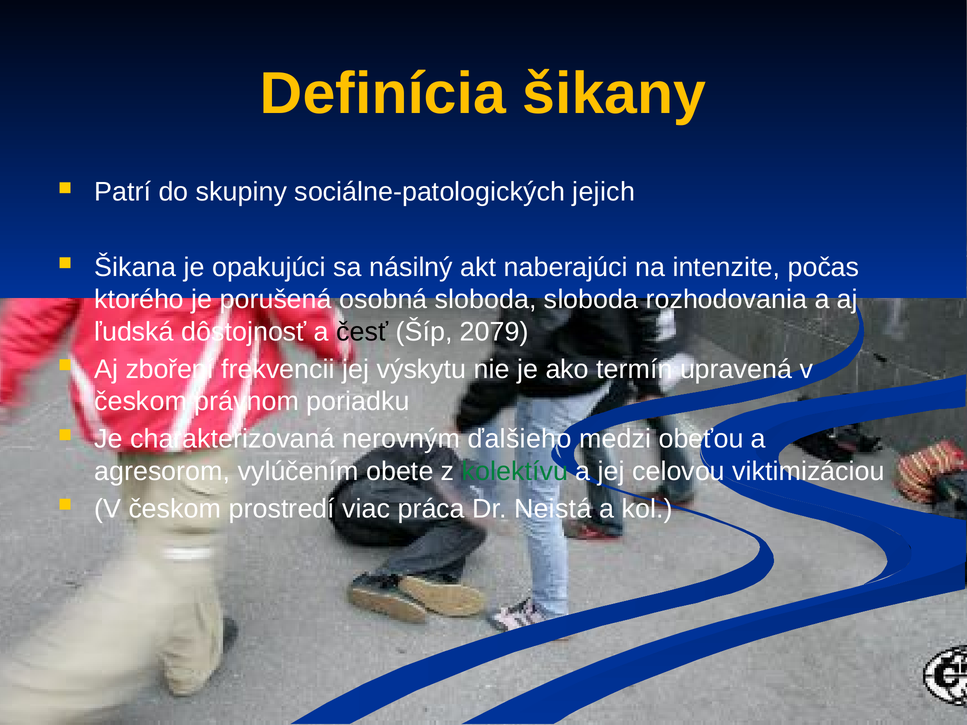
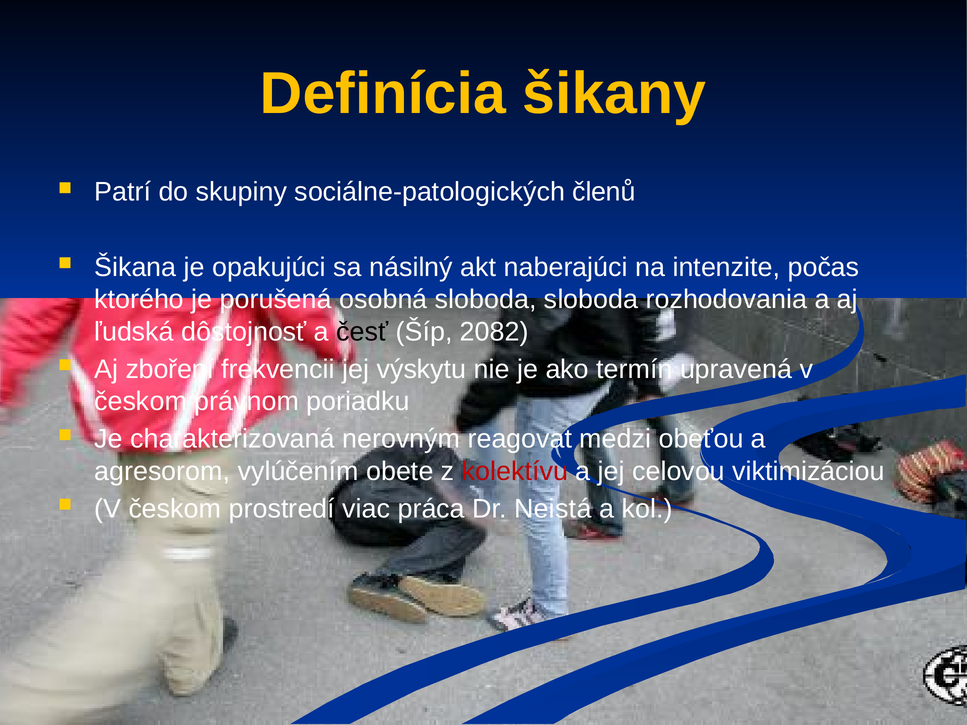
jejich: jejich -> členů (604, 192)
2079: 2079 -> 2082 (494, 332)
ďalšieho: ďalšieho -> reagovat (520, 439)
kolektívu colour: green -> red (515, 472)
